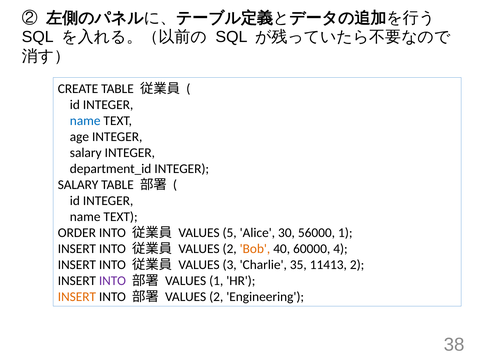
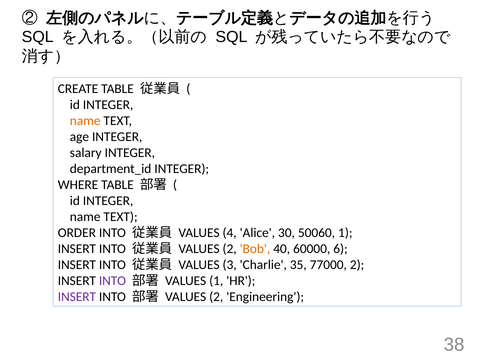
name colour: blue -> orange (85, 121)
SALARY: SALARY -> WHERE (78, 185)
5: 5 -> 4 (230, 233)
56000: 56000 -> 50060 (317, 233)
4: 4 -> 6 (340, 249)
11413: 11413 -> 77000 (328, 265)
INSERT colour: orange -> purple (77, 297)
